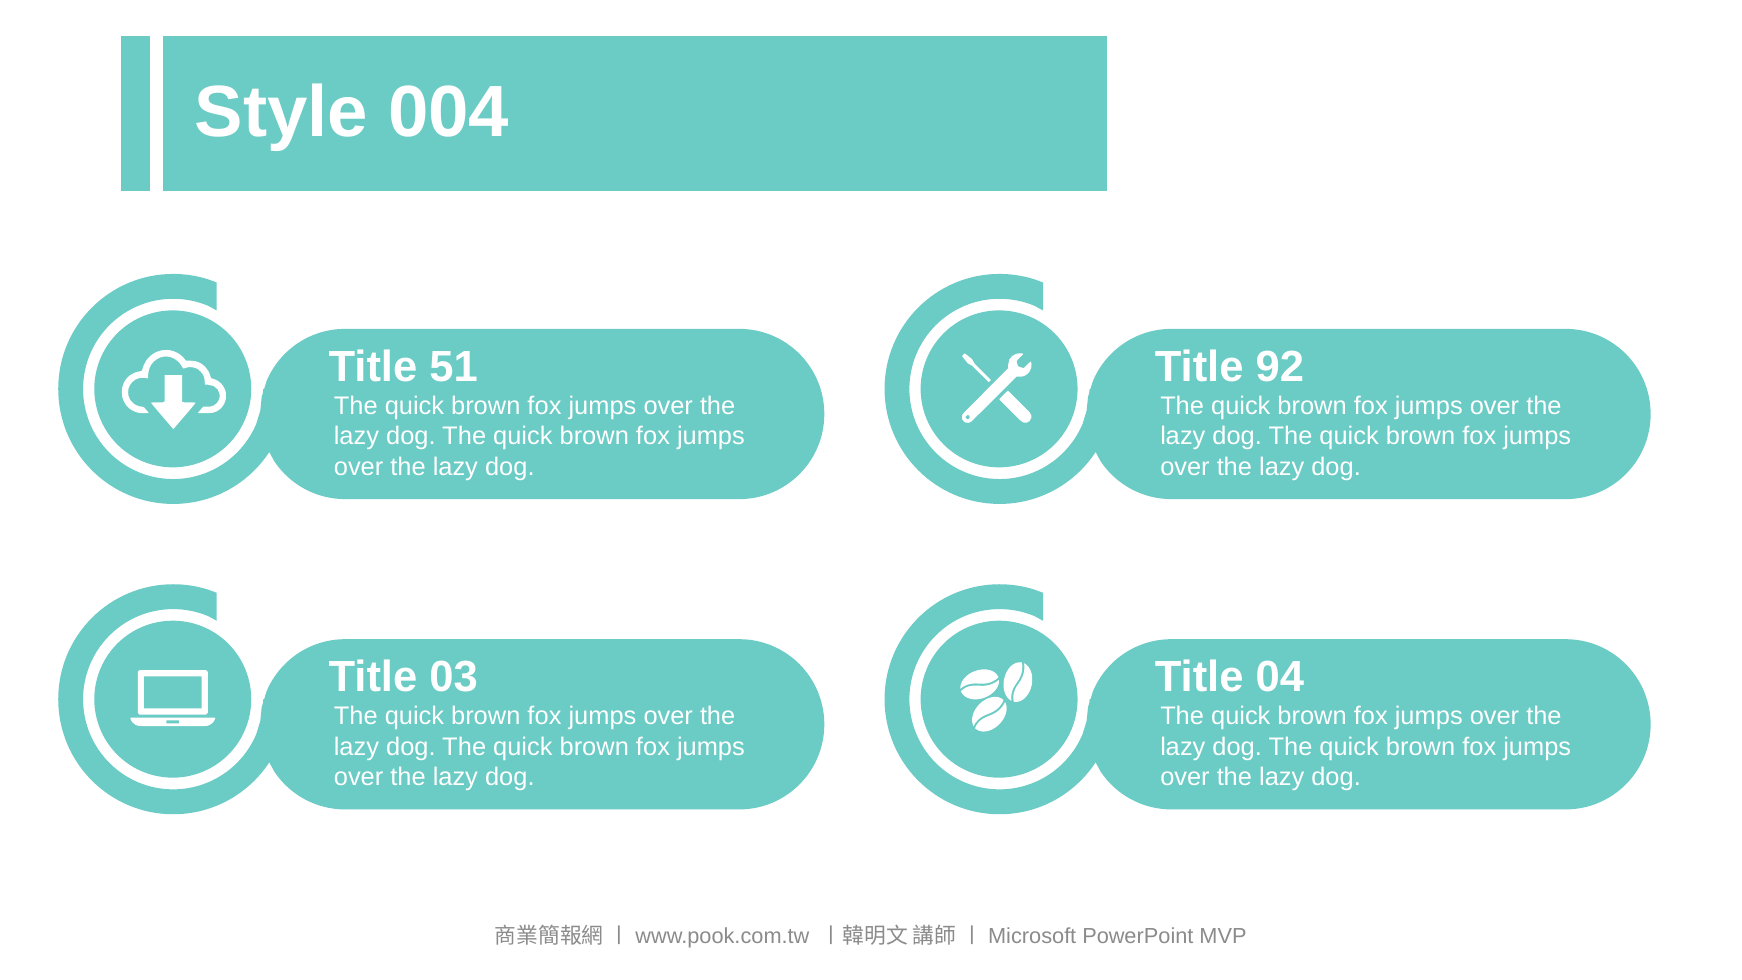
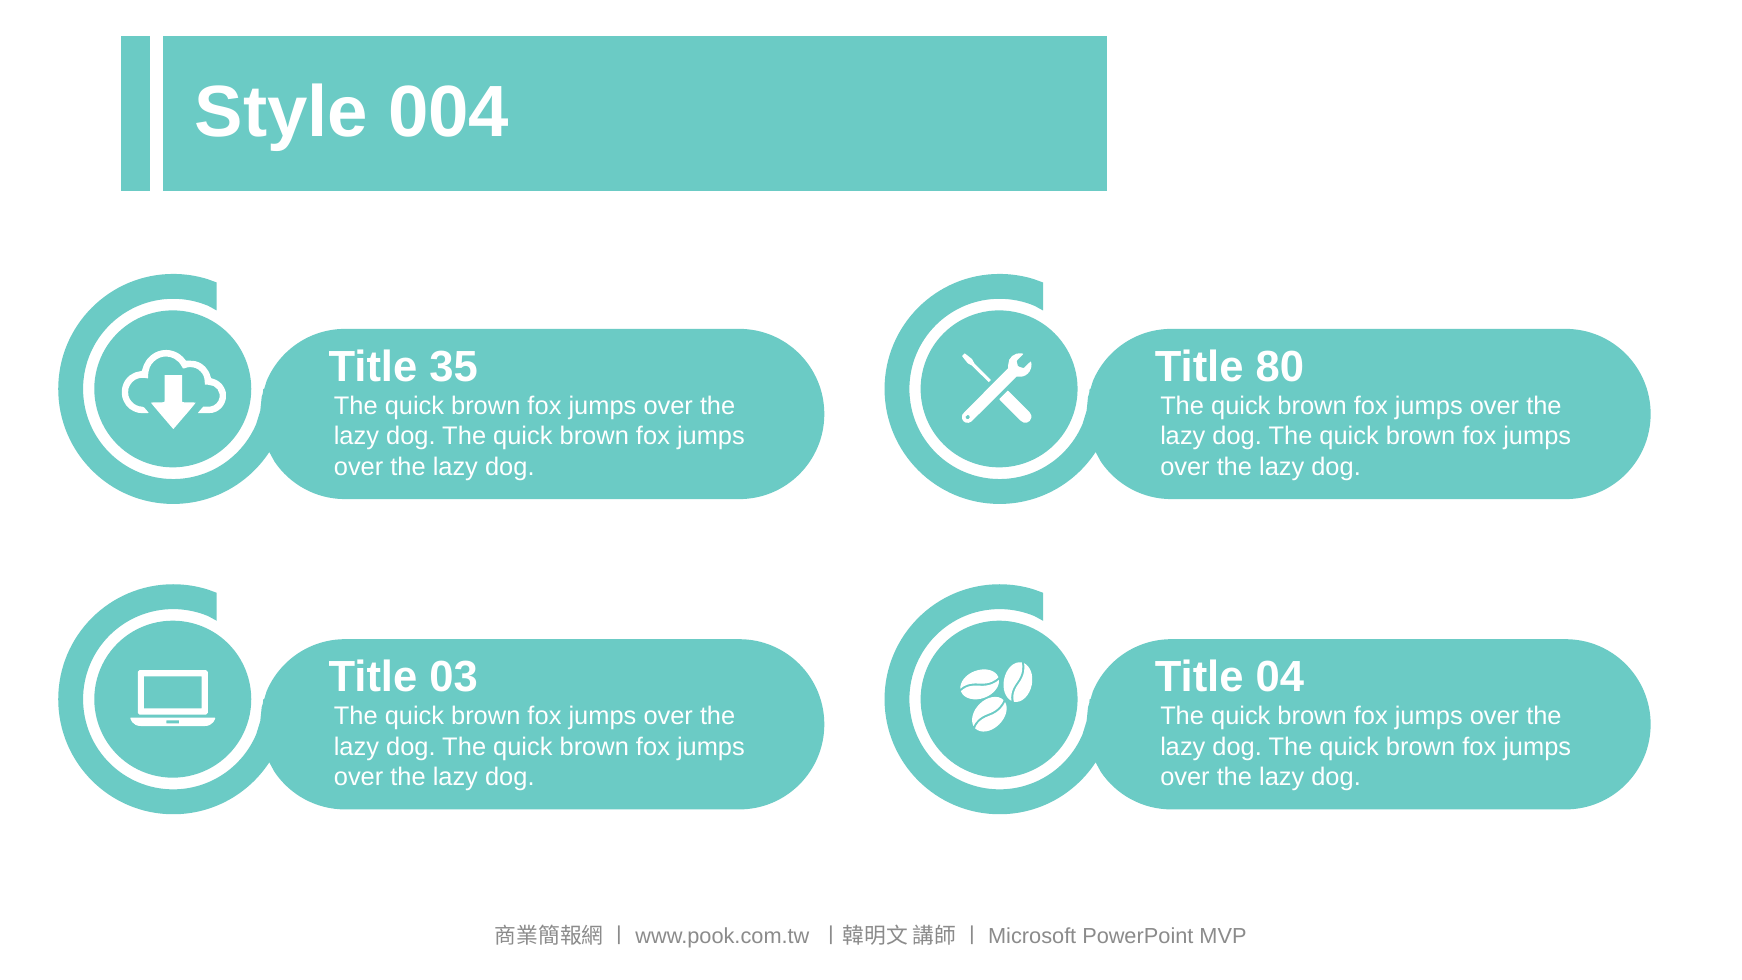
51: 51 -> 35 (454, 367)
92: 92 -> 80 (1280, 367)
